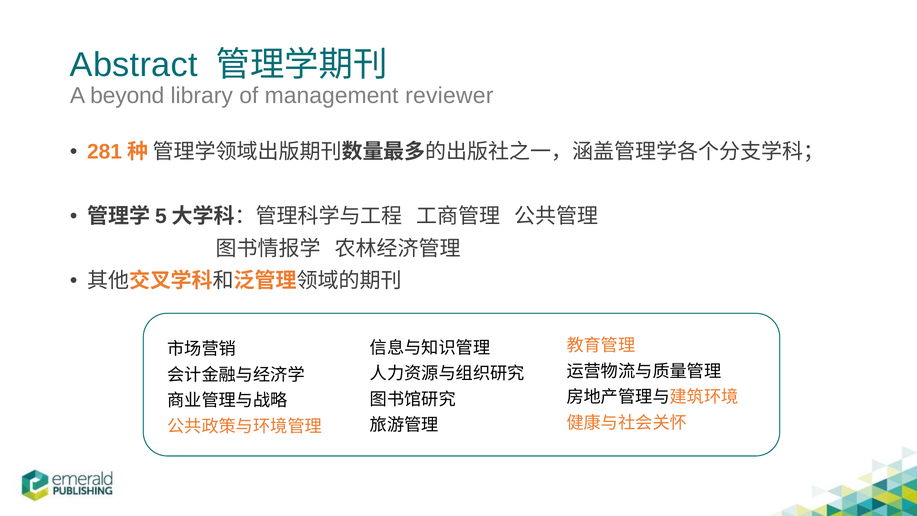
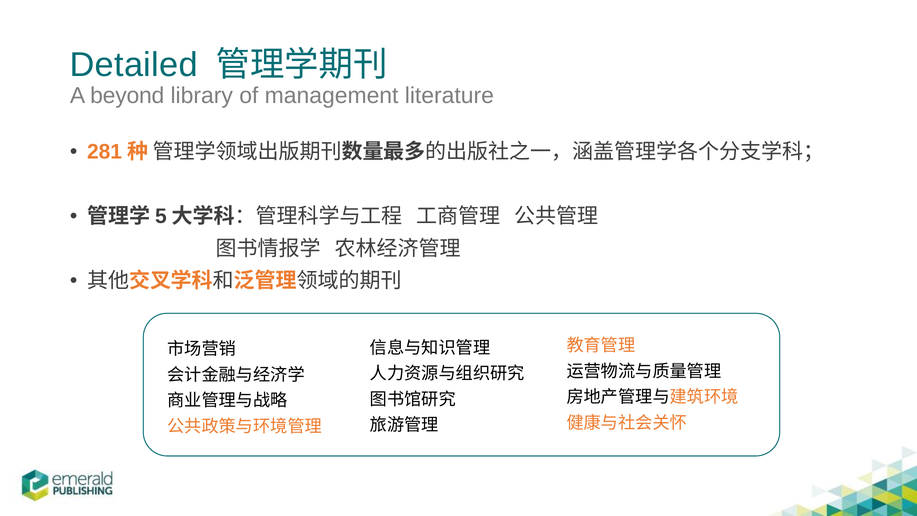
Abstract: Abstract -> Detailed (134, 65)
reviewer: reviewer -> literature (449, 96)
